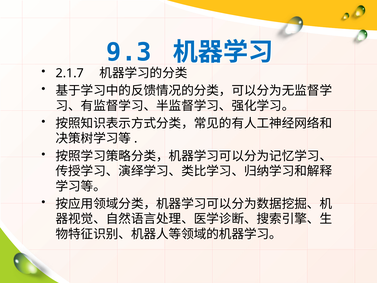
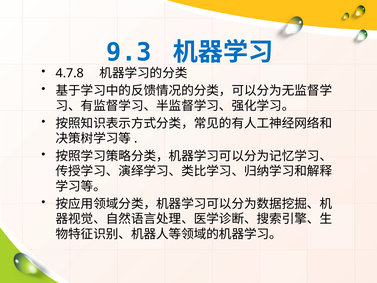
2.1.7: 2.1.7 -> 4.7.8 (70, 73)
